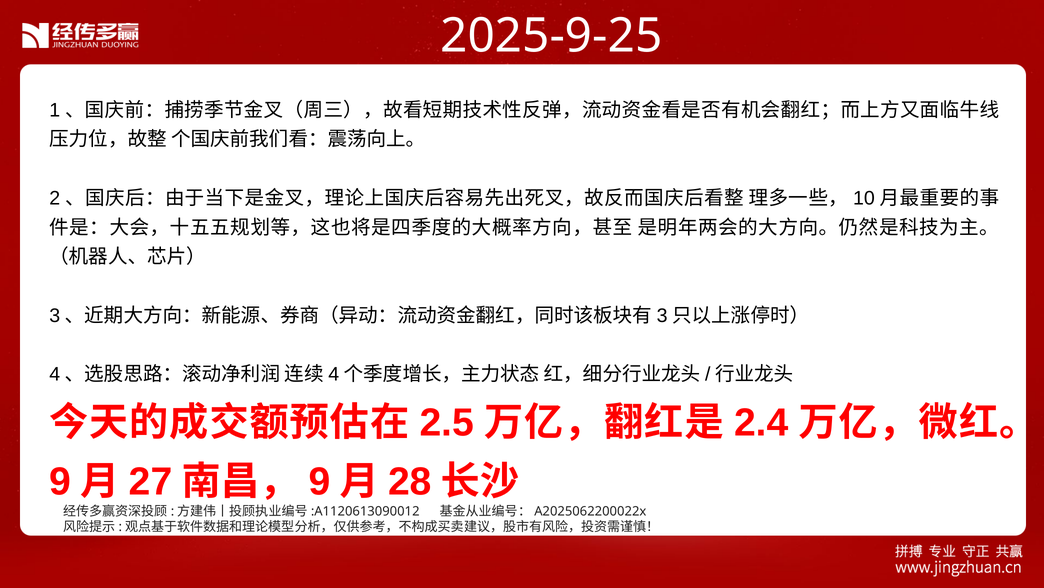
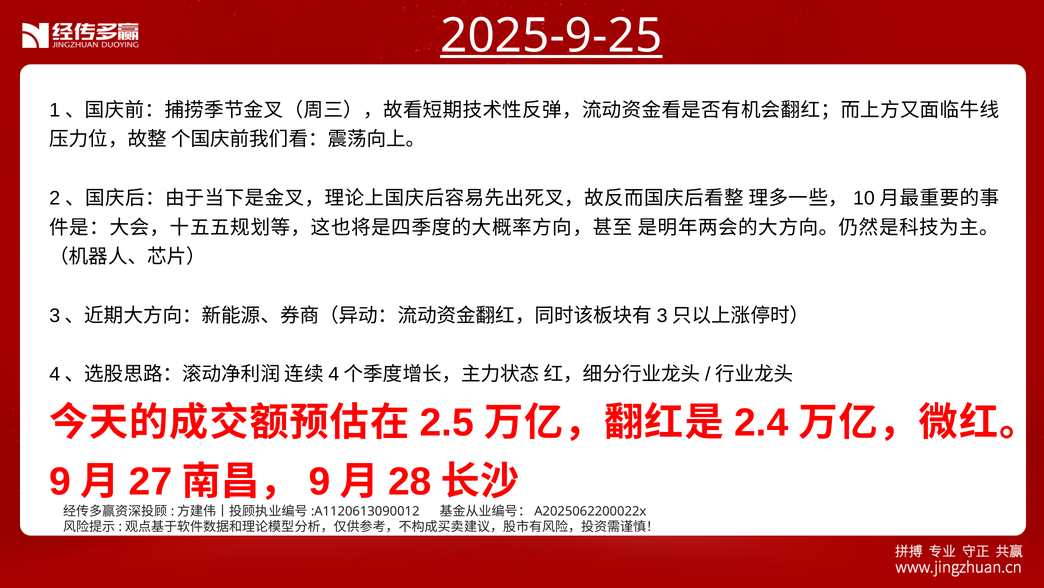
2025-9-25 underline: none -> present (551, 36)
